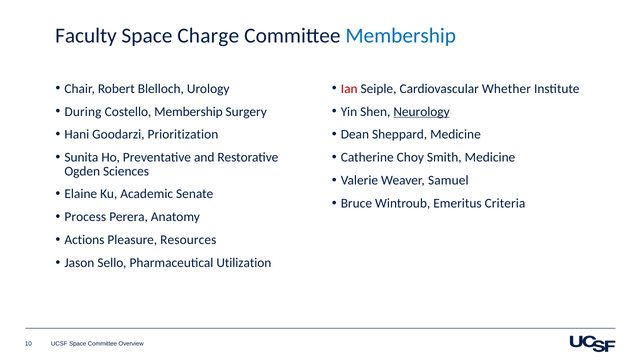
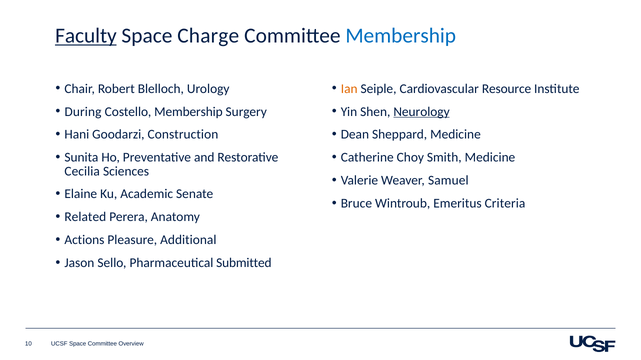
Faculty underline: none -> present (86, 36)
Ian colour: red -> orange (349, 89)
Whether: Whether -> Resource (507, 89)
Prioritization: Prioritization -> Construction (183, 135)
Ogden: Ogden -> Cecilia (82, 171)
Process: Process -> Related (85, 217)
Resources: Resources -> Additional (188, 240)
Utilization: Utilization -> Submitted (244, 263)
